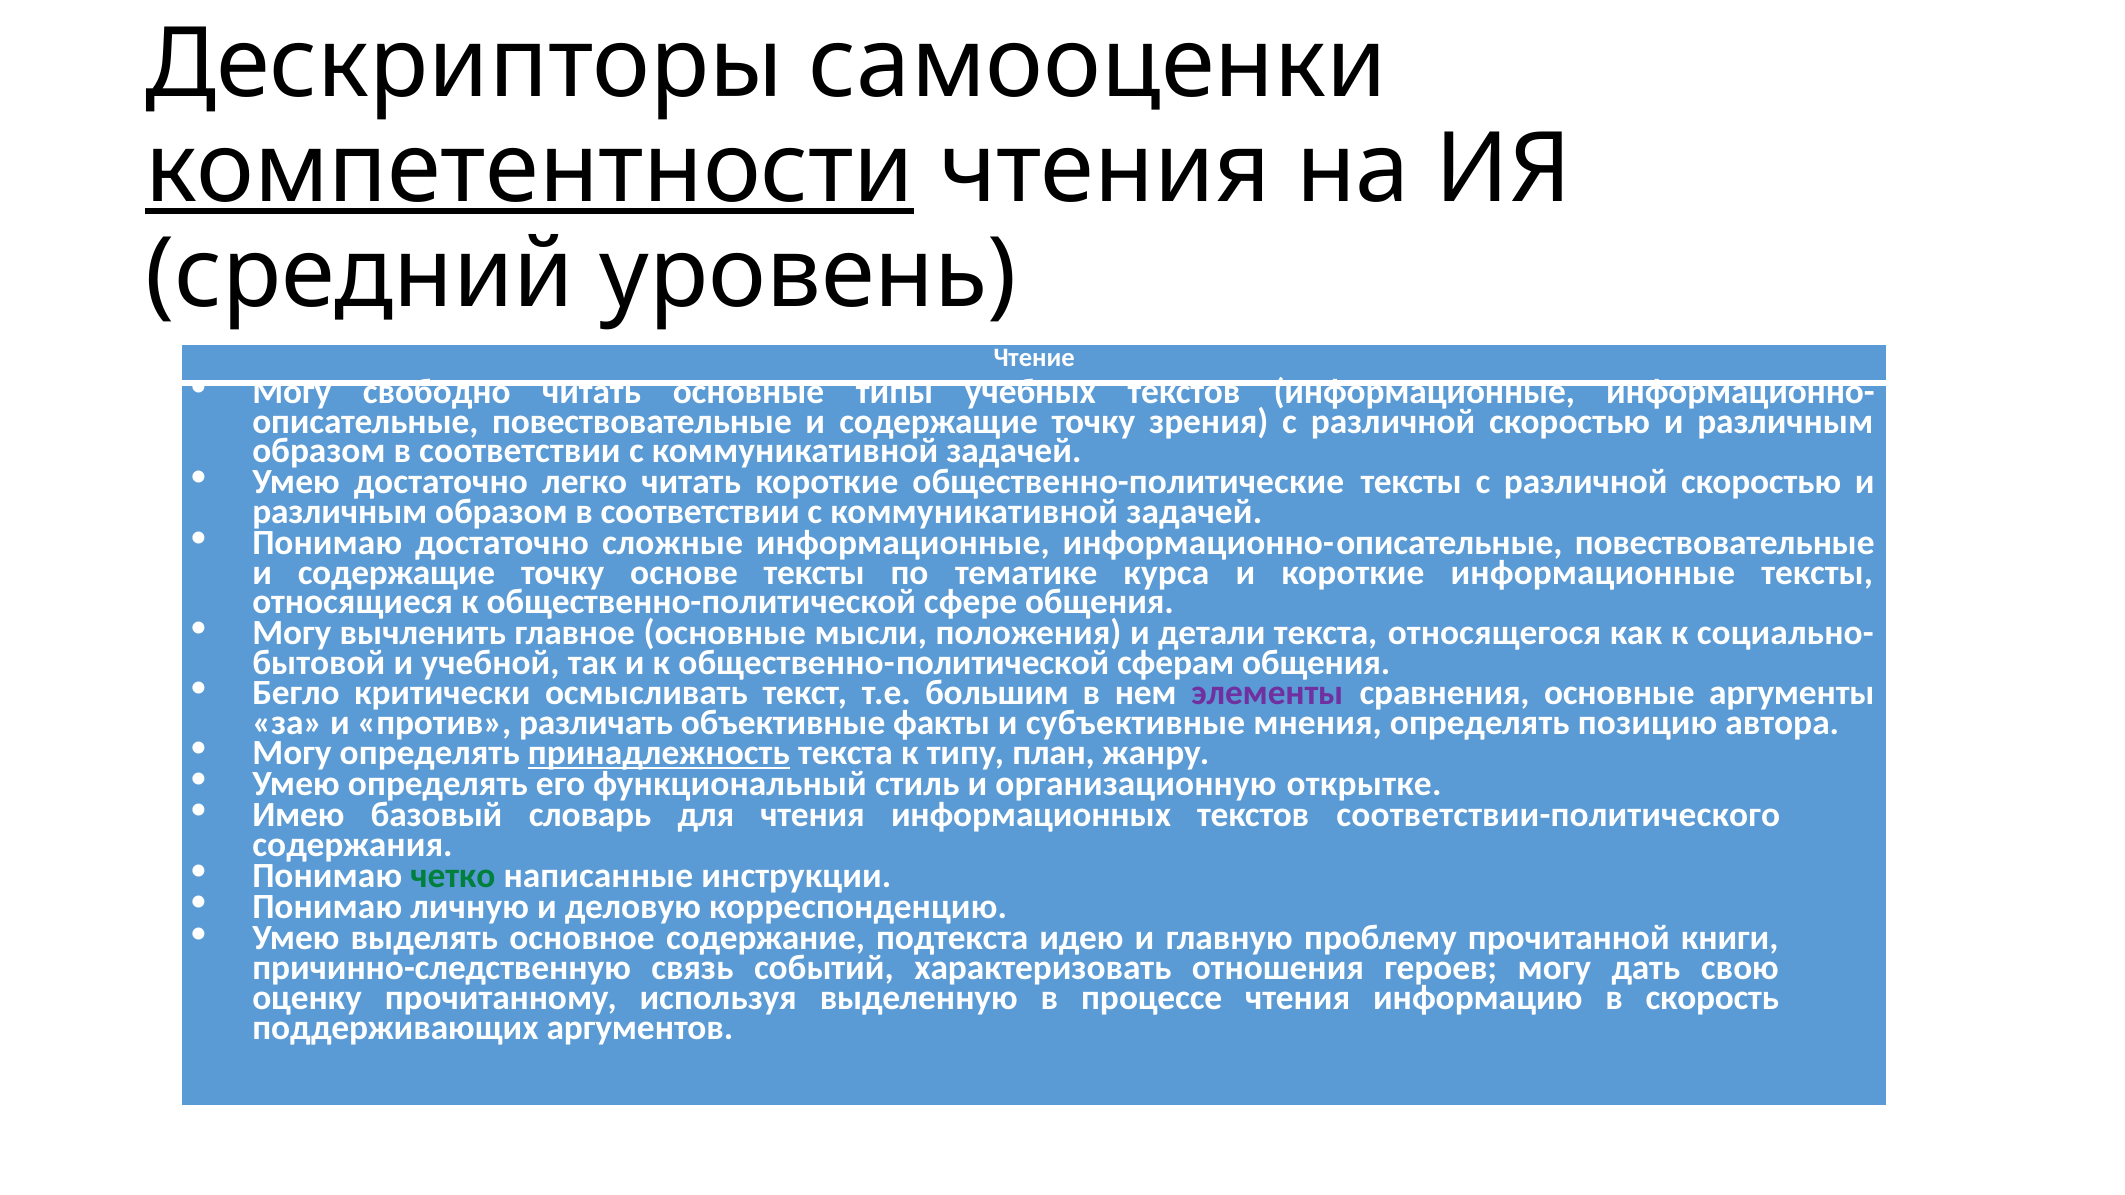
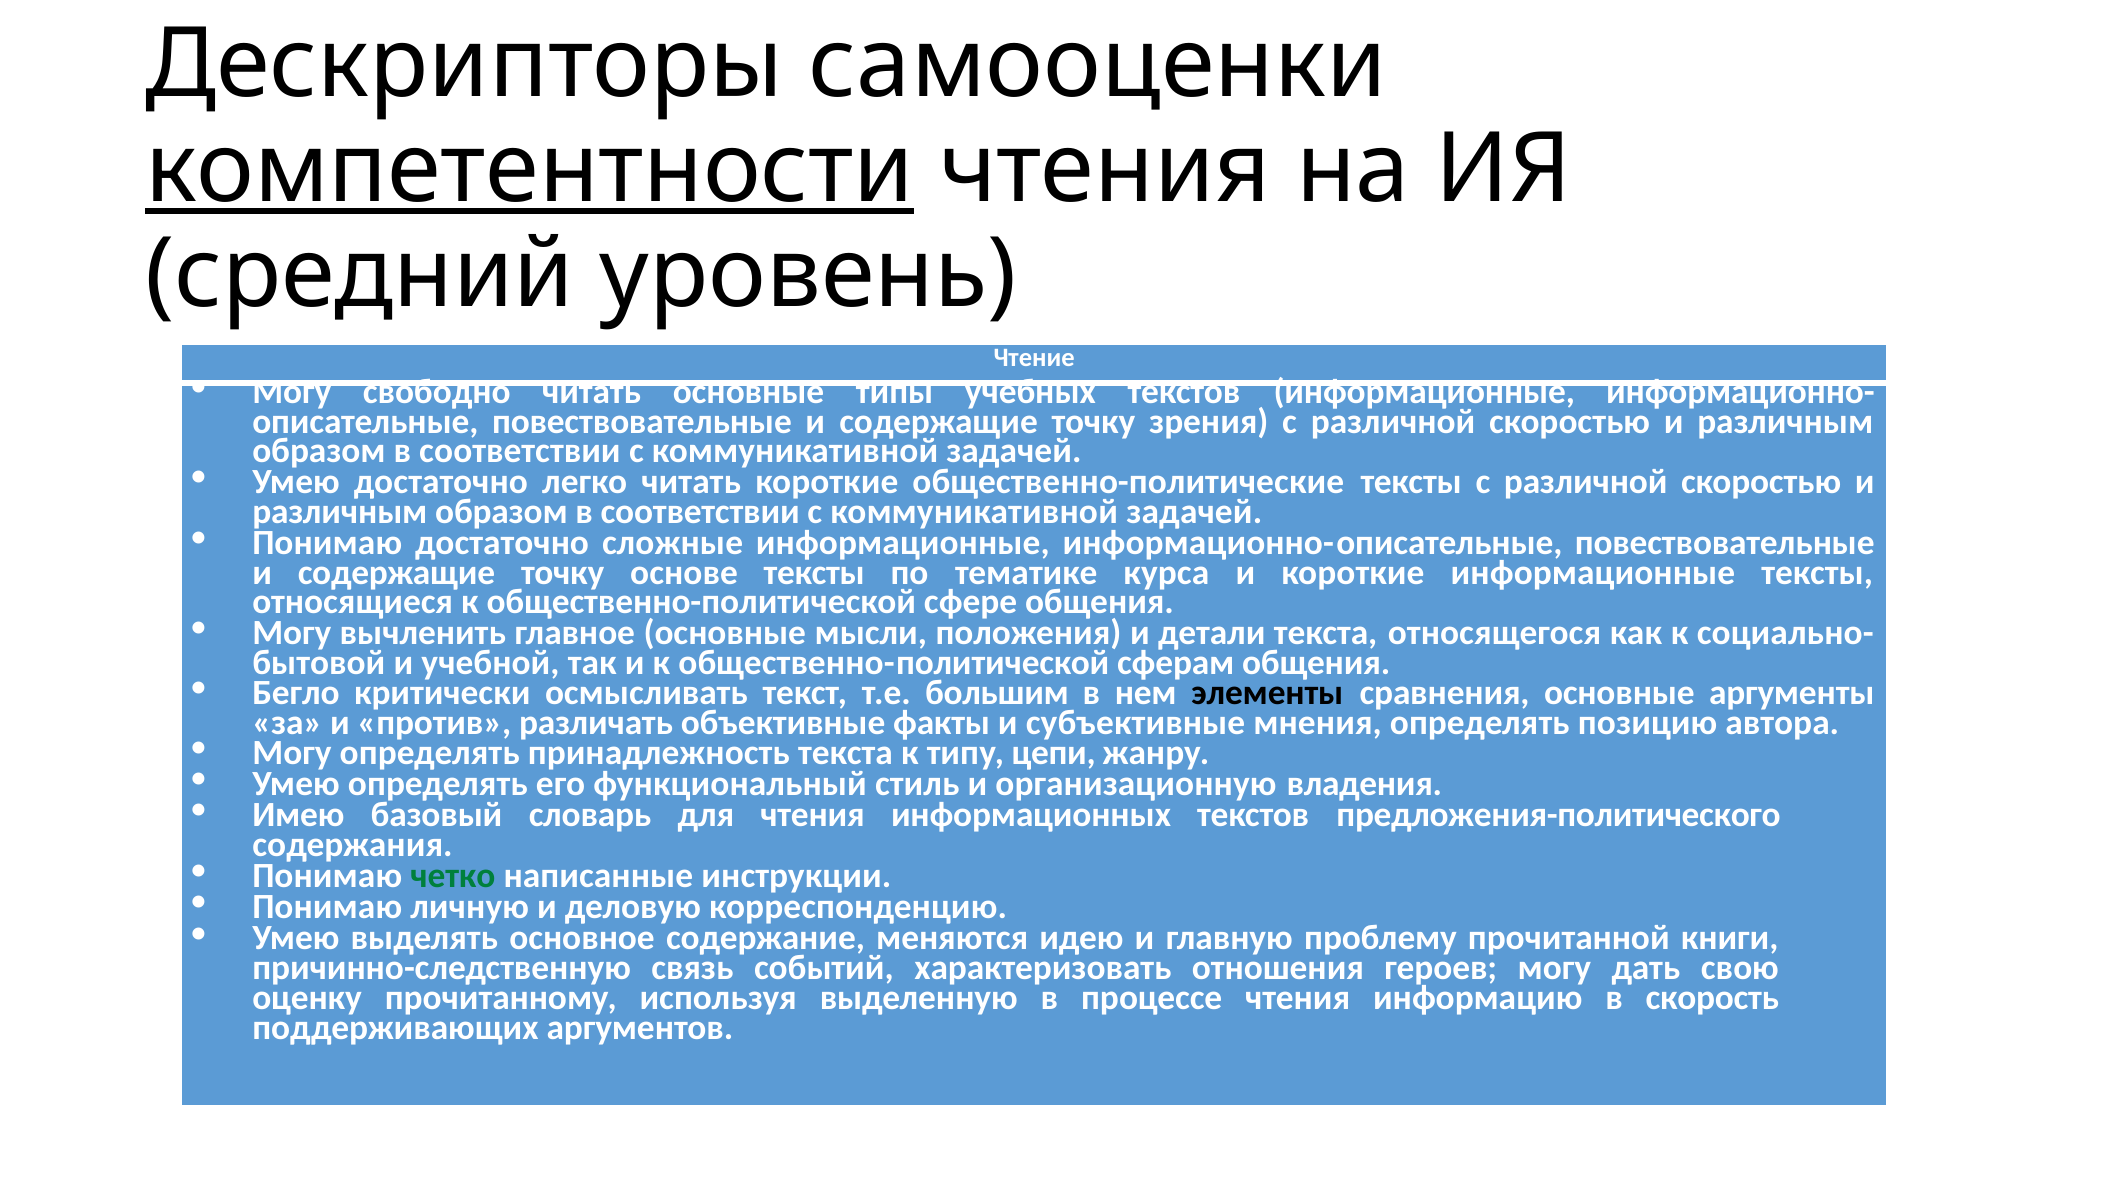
элементы colour: purple -> black (1267, 693)
принадлежность underline: present -> none (659, 753)
план: план -> цепи (1054, 753)
открытке: открытке -> владения (1364, 784)
соответствии-политического: соответствии-политического -> предложения-политического (1559, 815)
подтекста: подтекста -> меняются (952, 939)
